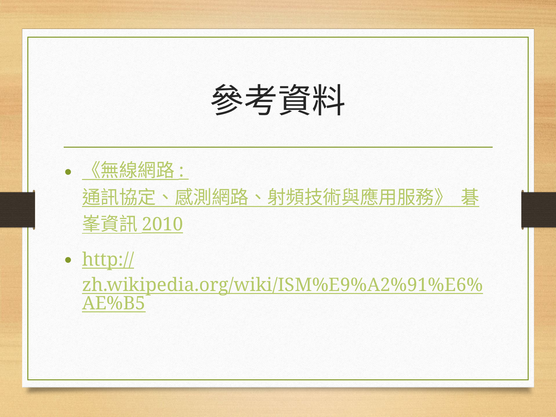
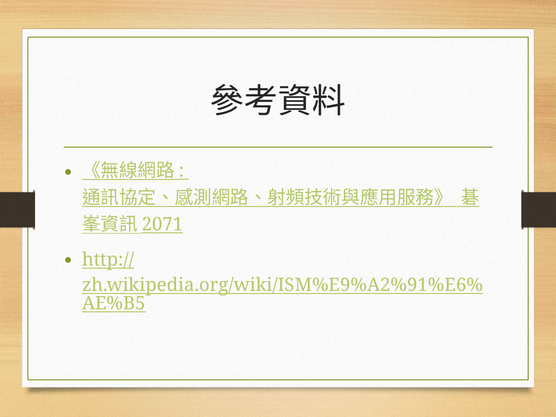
2010: 2010 -> 2071 (162, 224)
